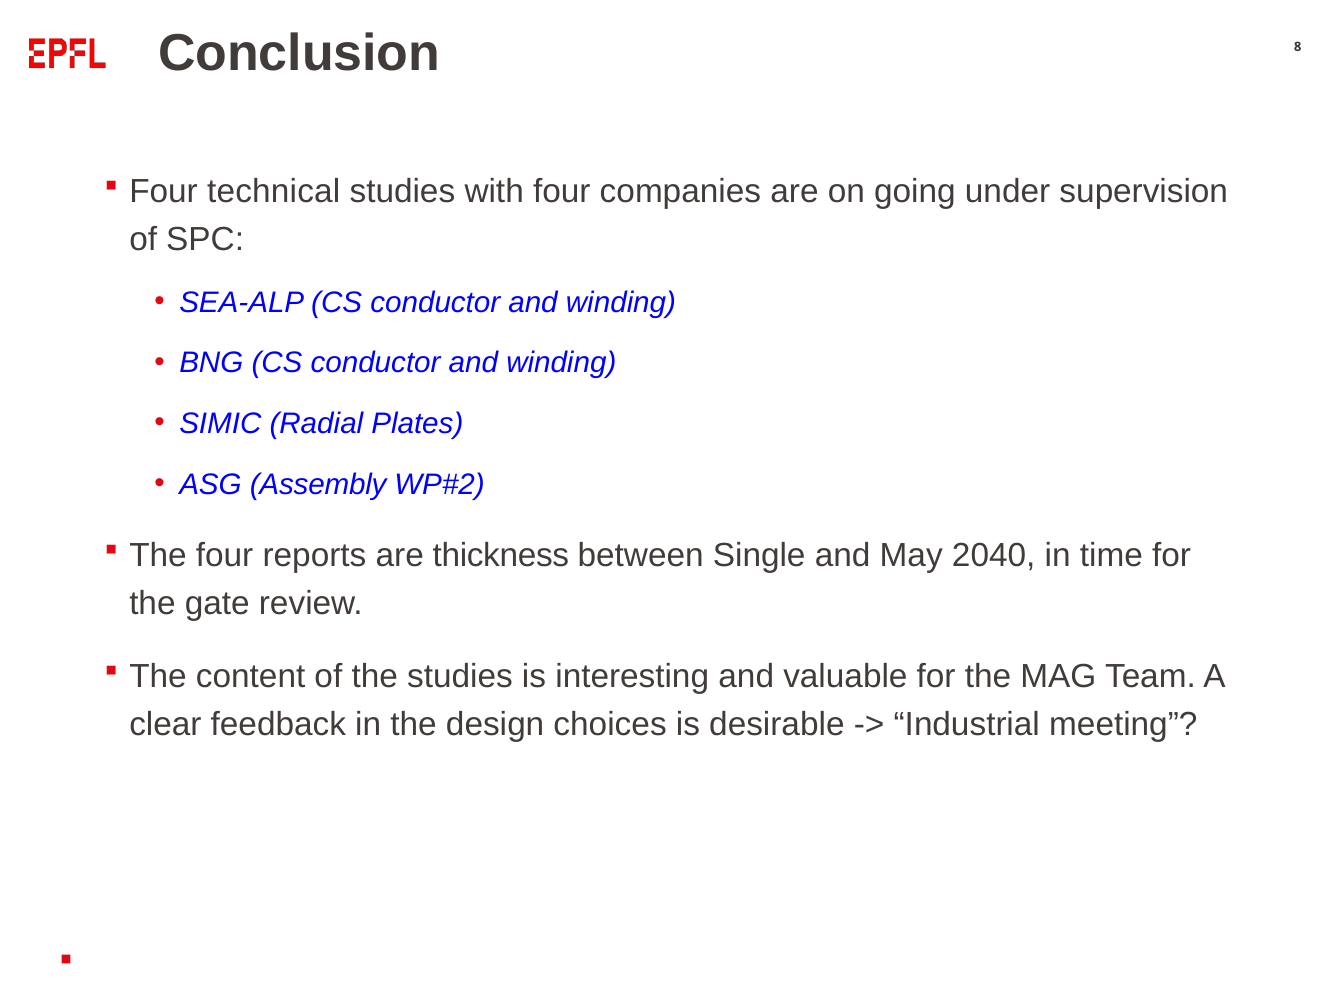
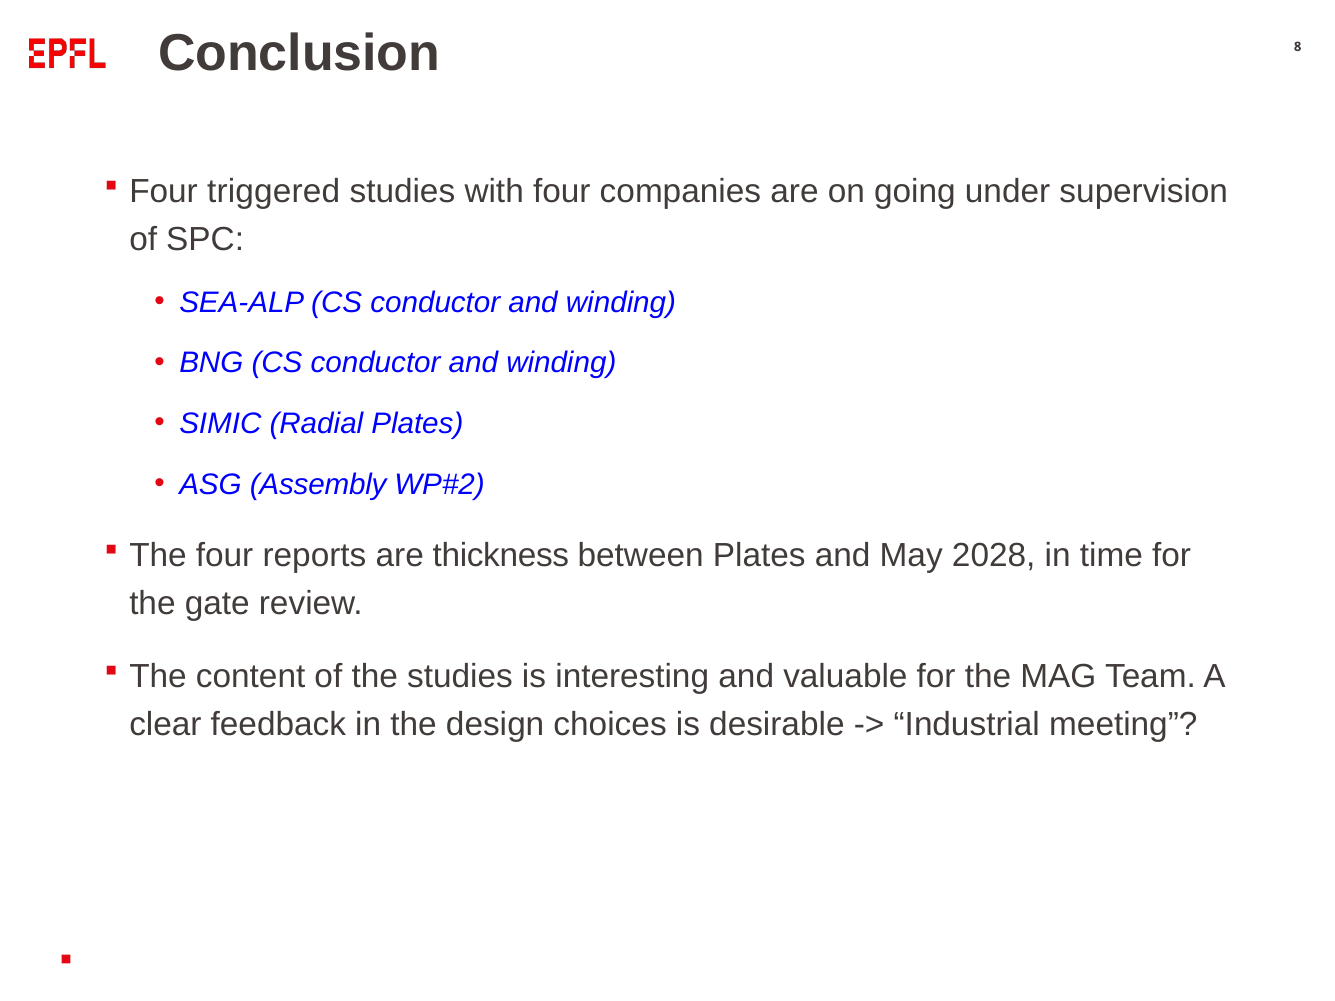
technical: technical -> triggered (274, 192)
between Single: Single -> Plates (759, 556)
2040: 2040 -> 2028 (994, 556)
